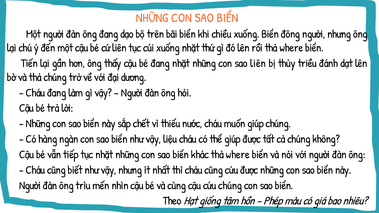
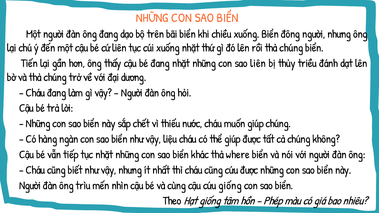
rồi thả where: where -> chúng (291, 48)
cứu chúng: chúng -> giống (230, 186)
